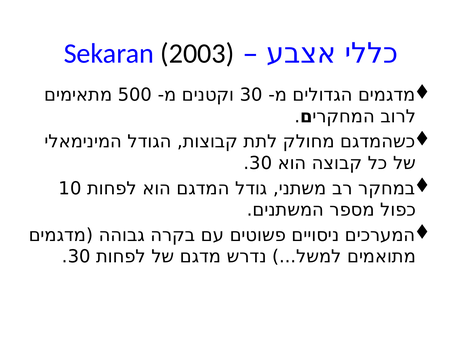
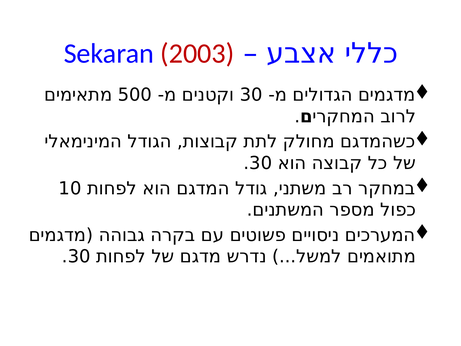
2003 colour: black -> red (197, 53)
